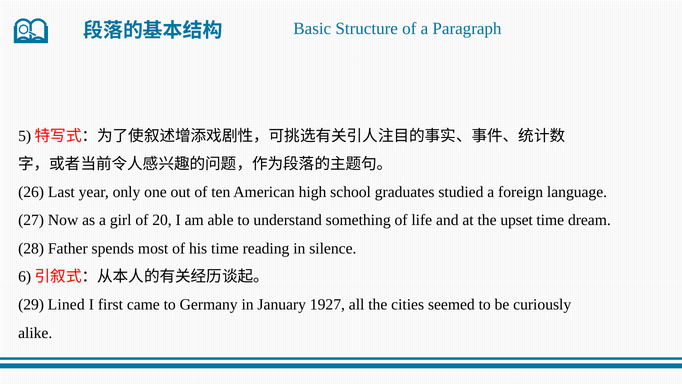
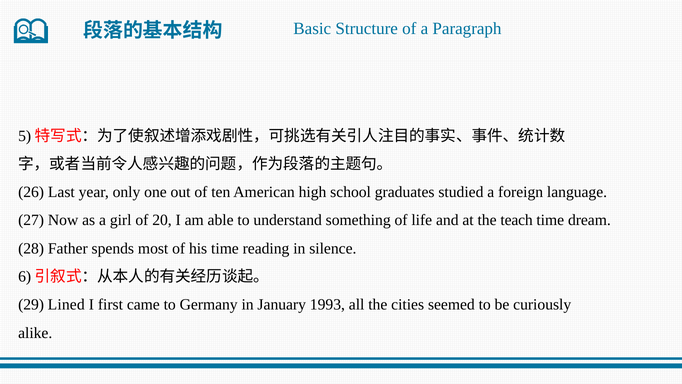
upset: upset -> teach (517, 220)
1927: 1927 -> 1993 (327, 304)
